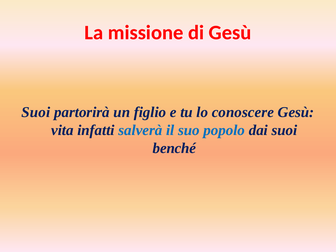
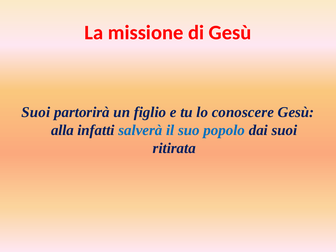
vita: vita -> alla (62, 130)
benché: benché -> ritirata (174, 148)
